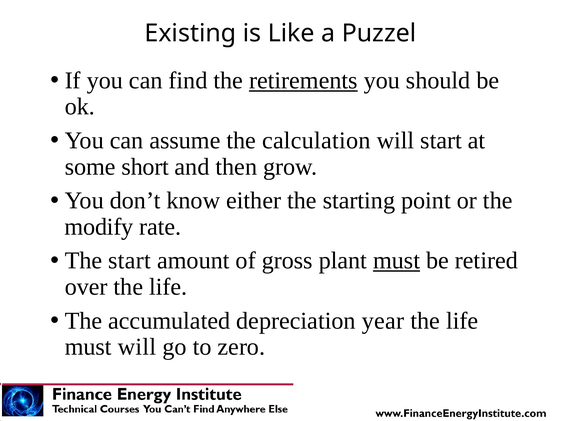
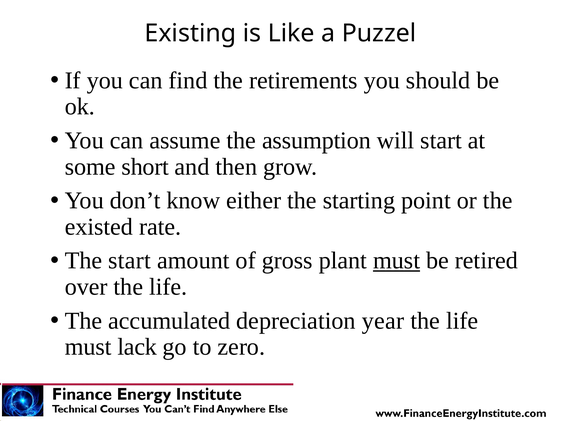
retirements underline: present -> none (303, 81)
calculation: calculation -> assumption (316, 141)
modify: modify -> existed (99, 227)
must will: will -> lack (137, 347)
